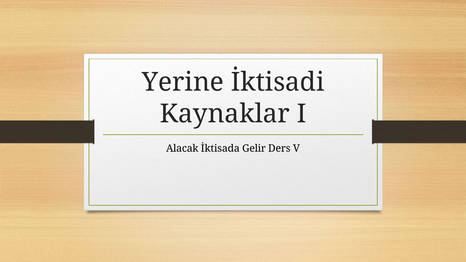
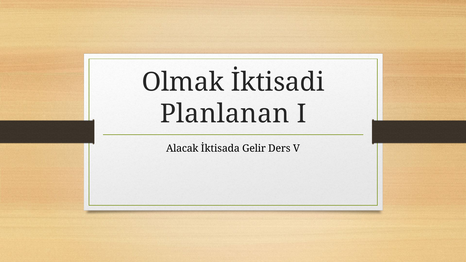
Yerine: Yerine -> Olmak (183, 82)
Kaynaklar: Kaynaklar -> Planlanan (225, 114)
